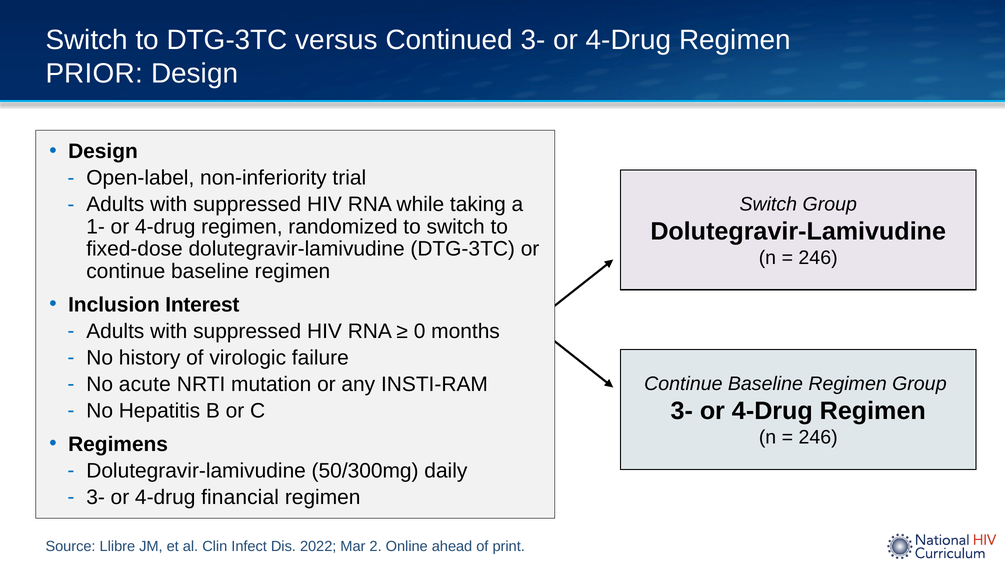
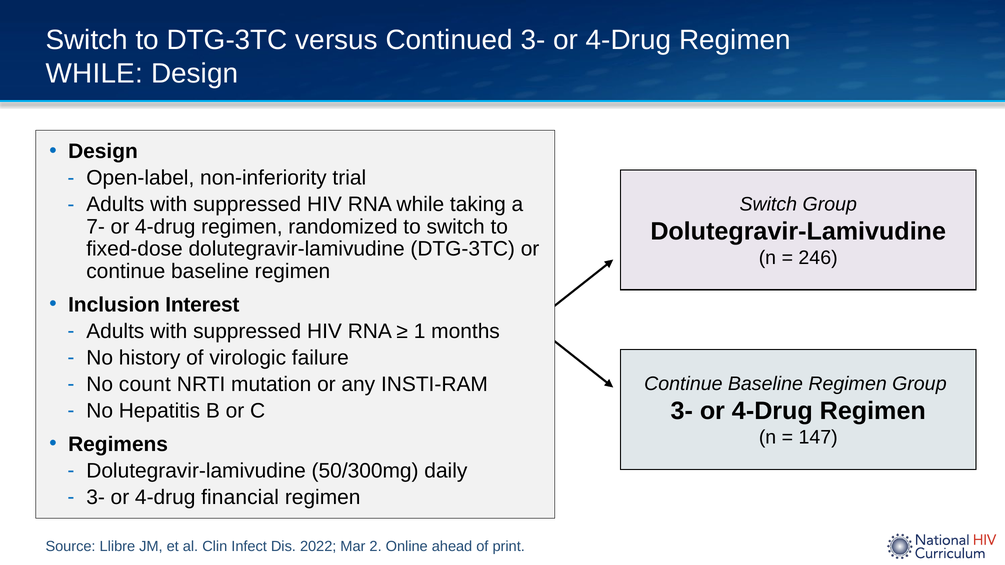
PRIOR: PRIOR -> WHILE (94, 74)
1-: 1- -> 7- (96, 227)
0: 0 -> 1 (420, 331)
acute: acute -> count (145, 384)
246: 246 -> 147 (818, 438)
